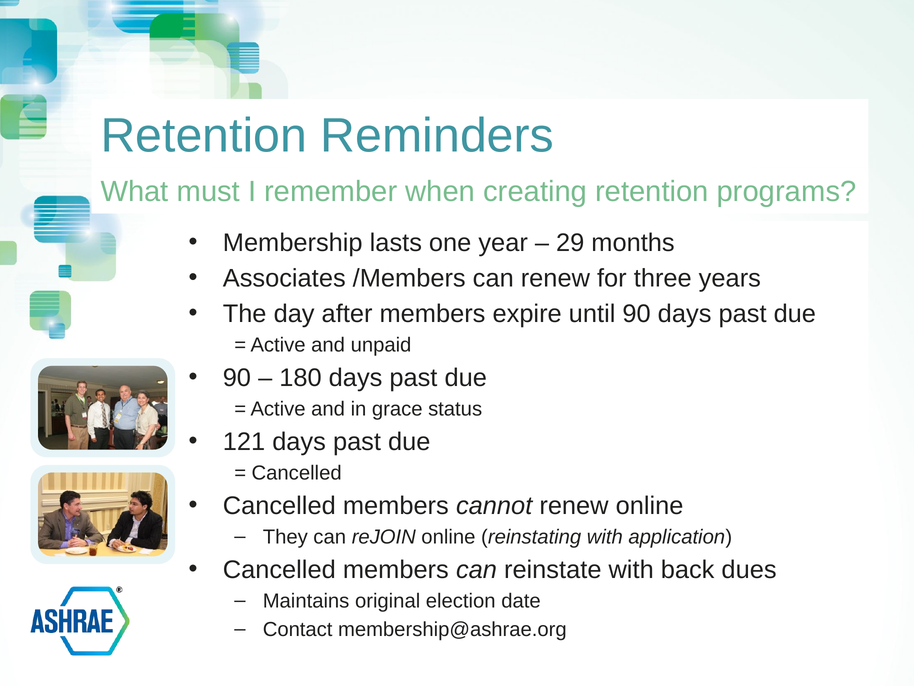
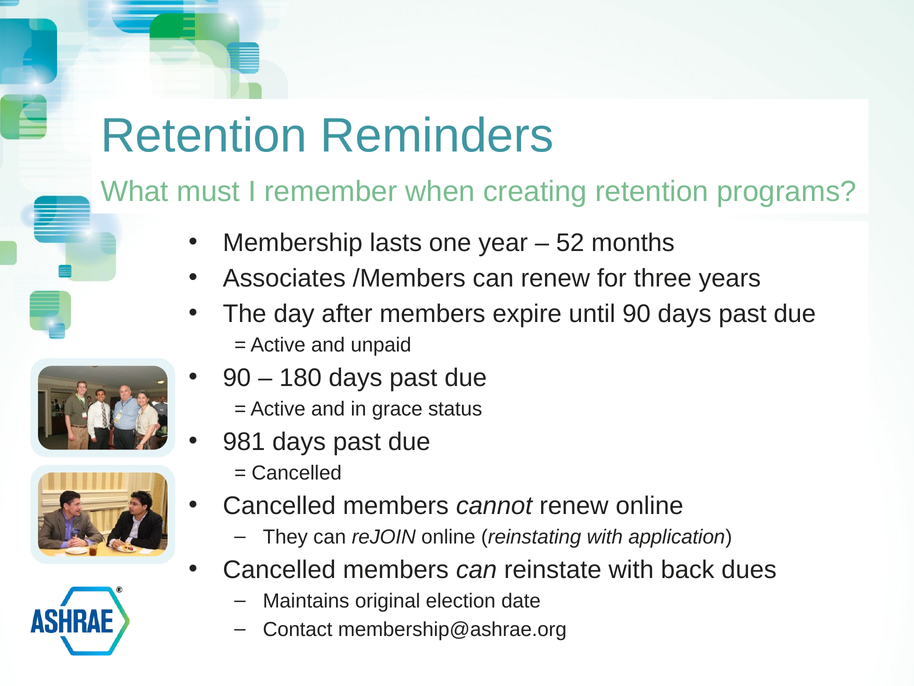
29: 29 -> 52 (570, 242)
121: 121 -> 981 (244, 442)
